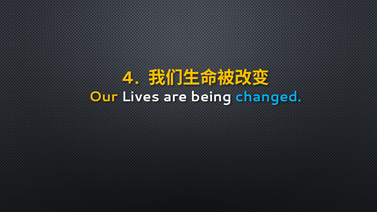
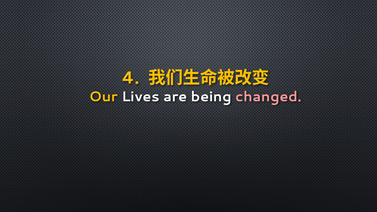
changed colour: light blue -> pink (269, 97)
